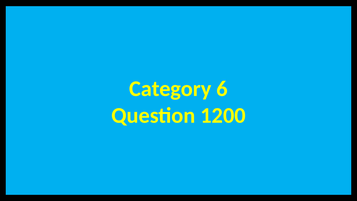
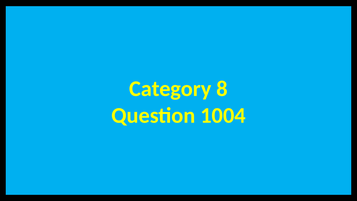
6: 6 -> 8 (222, 89)
1200: 1200 -> 1004 (223, 115)
